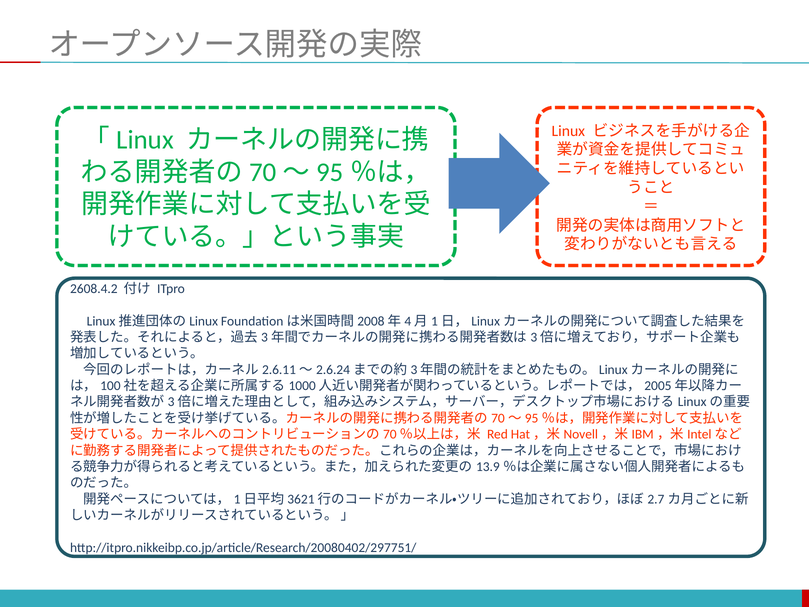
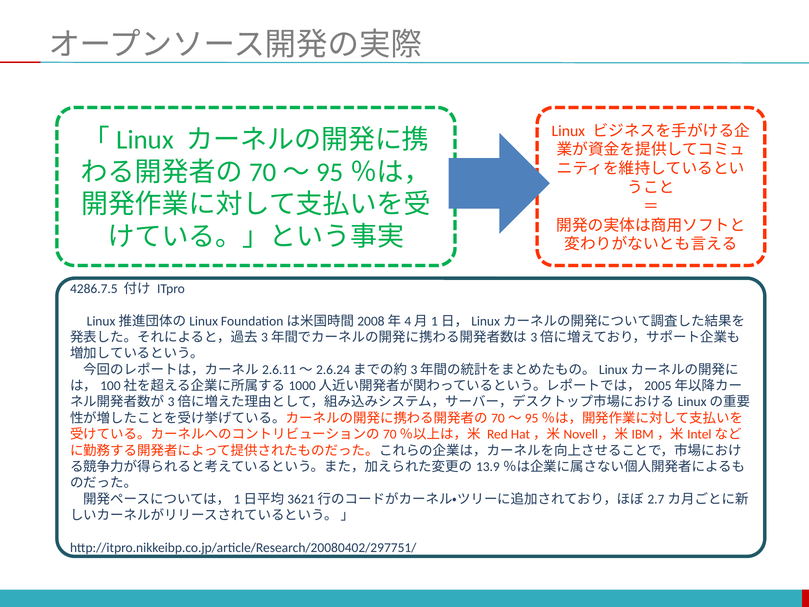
2608.4.2: 2608.4.2 -> 4286.7.5 (94, 289)
